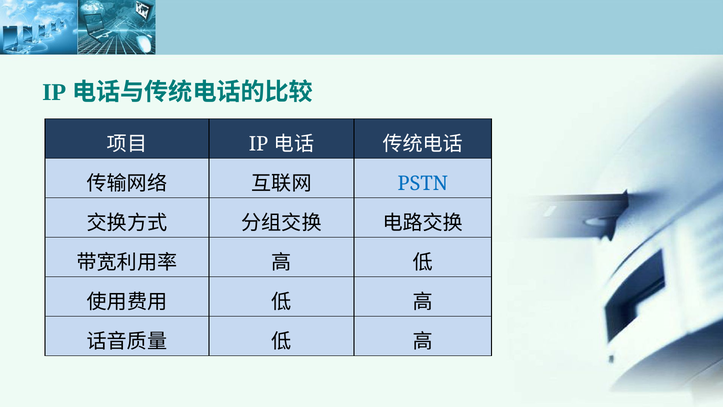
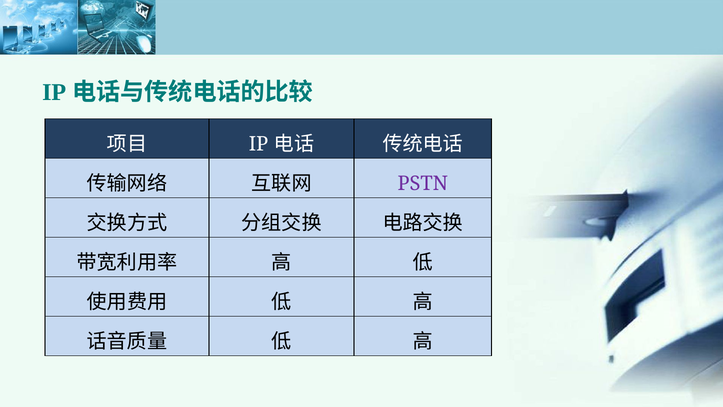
PSTN colour: blue -> purple (423, 183)
